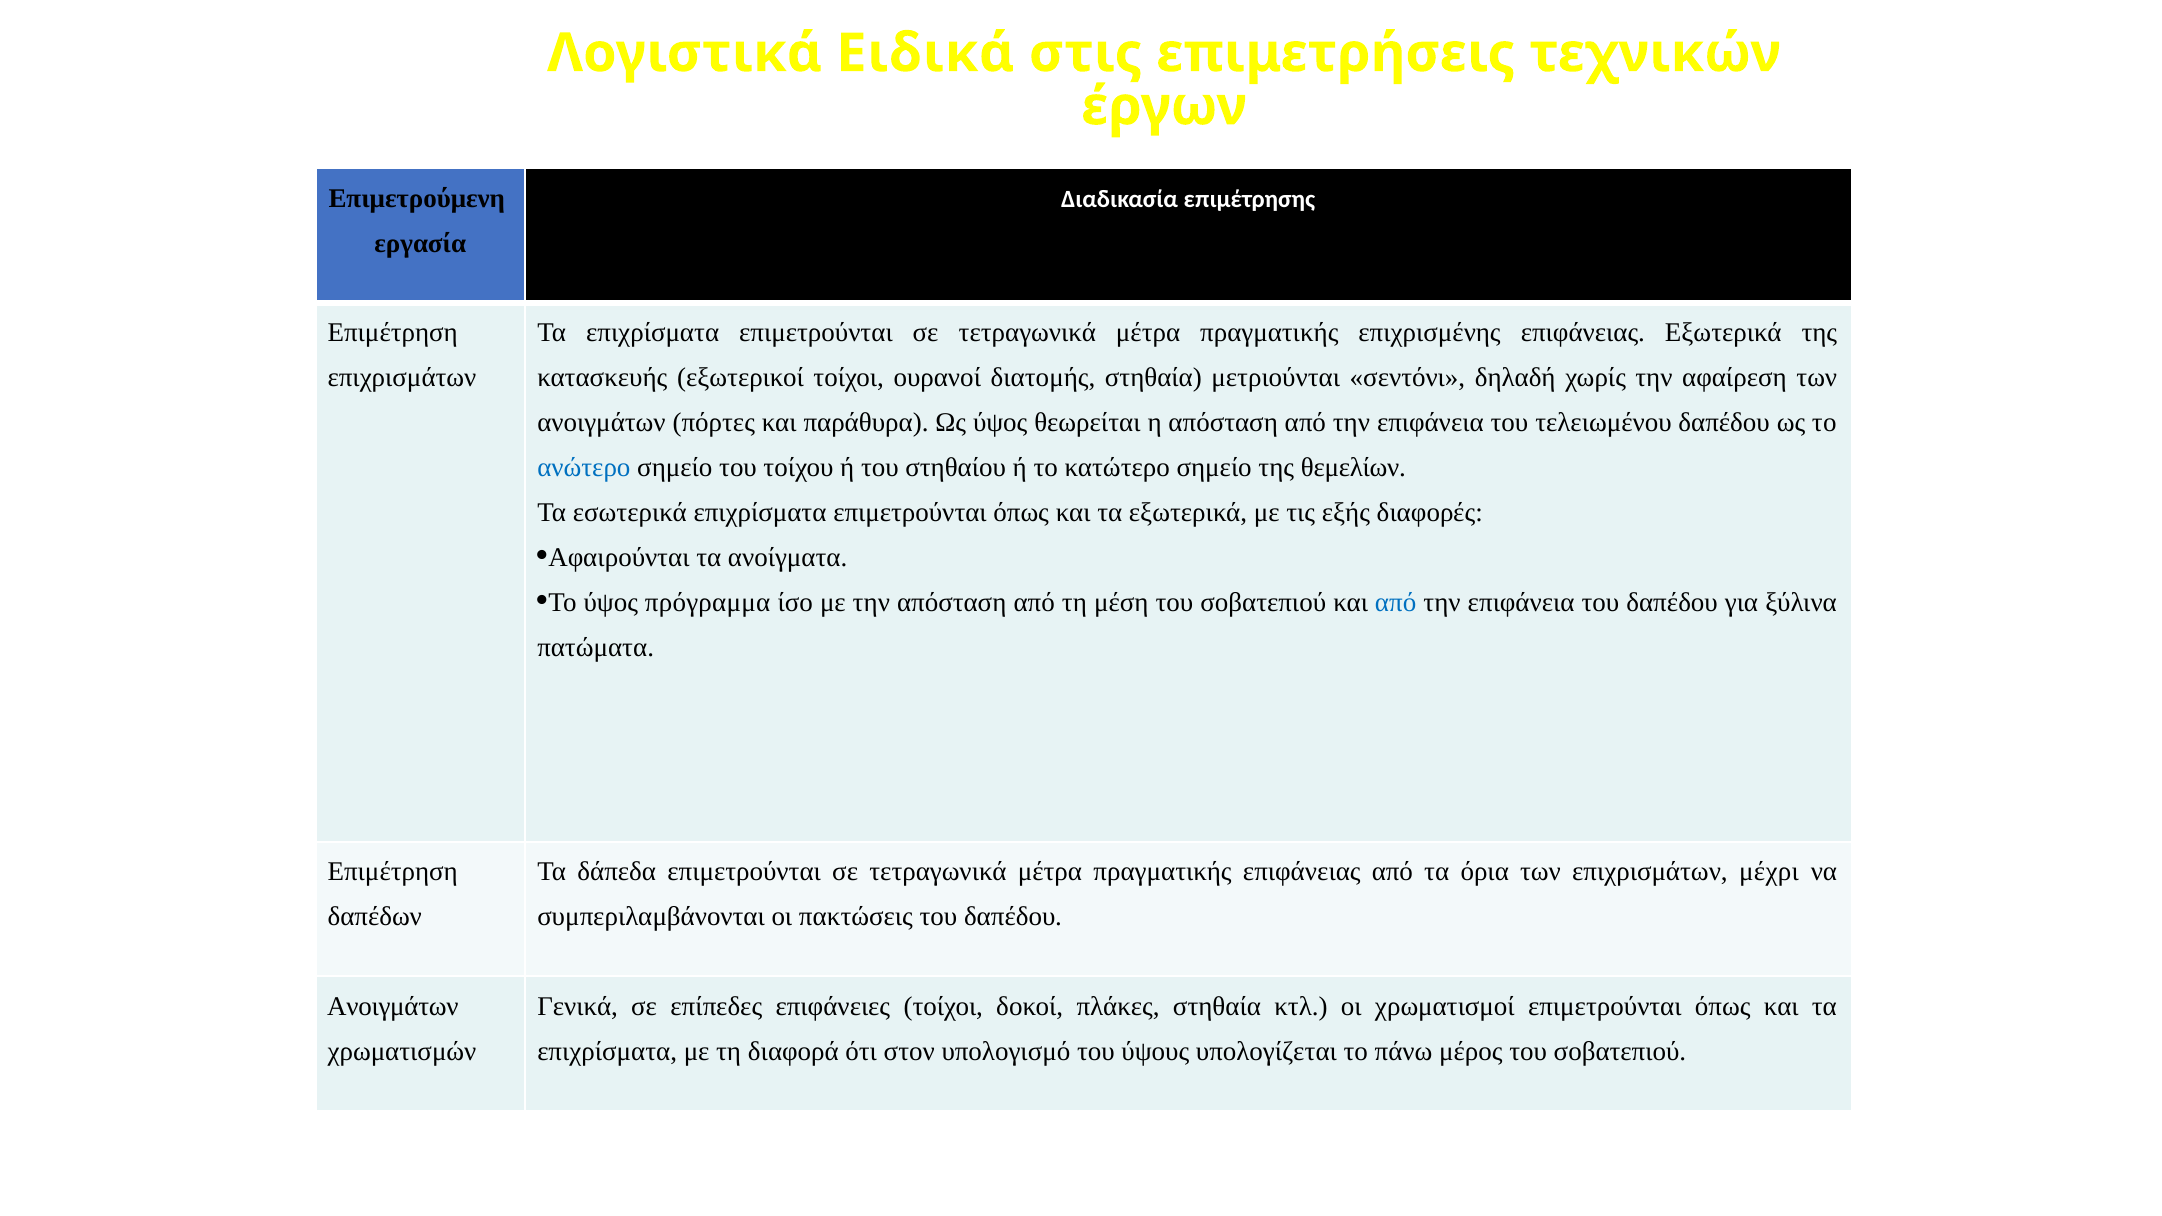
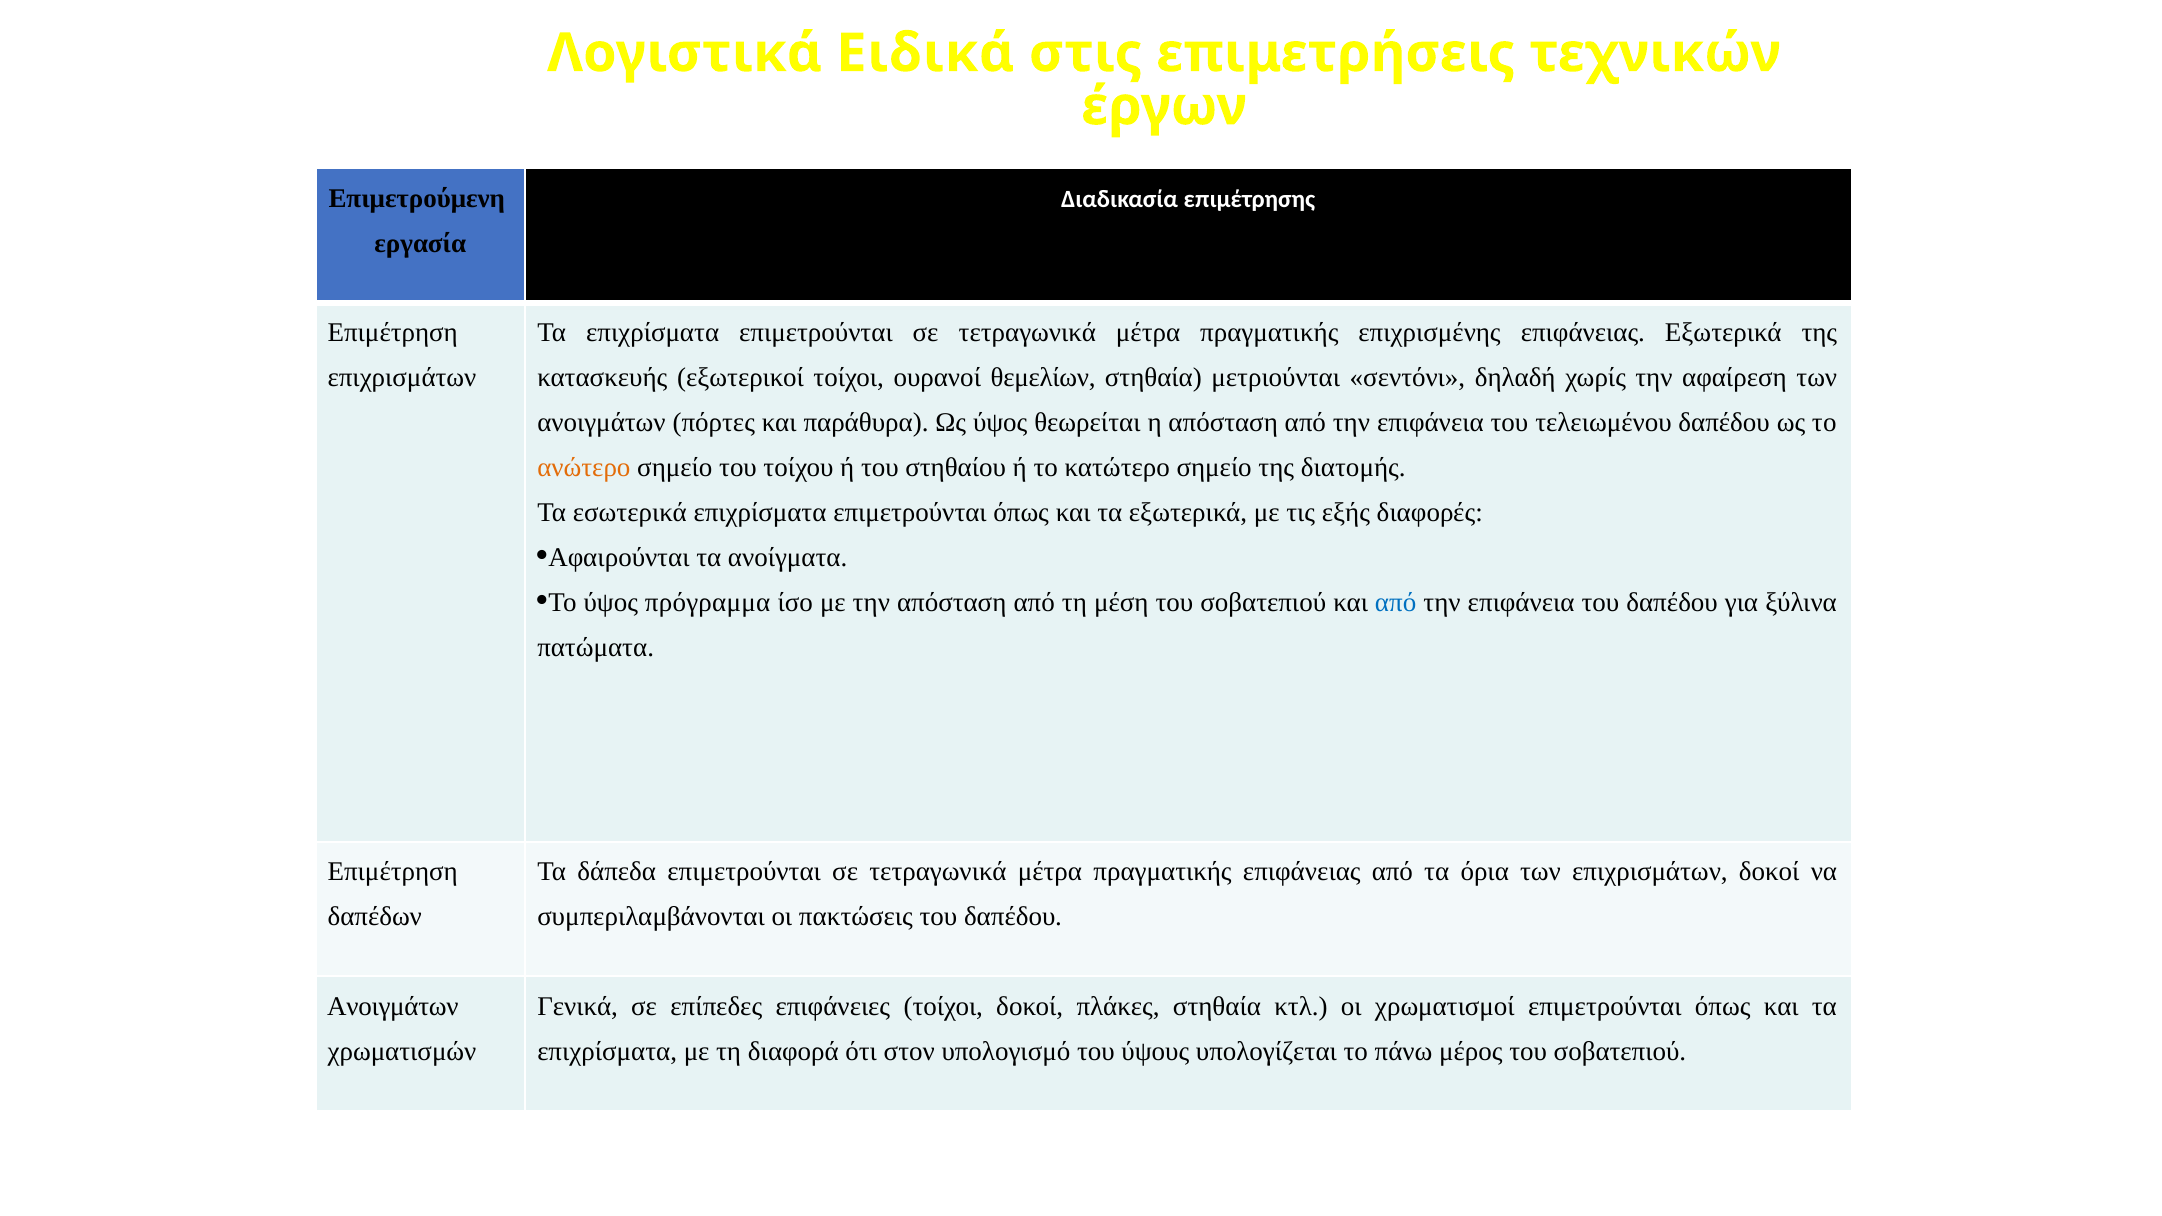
διατομής: διατομής -> θεμελίων (1043, 378)
ανώτερο colour: blue -> orange (584, 468)
θεμελίων: θεμελίων -> διατομής (1353, 468)
επιχρισμάτων μέχρι: μέχρι -> δοκοί (1769, 872)
